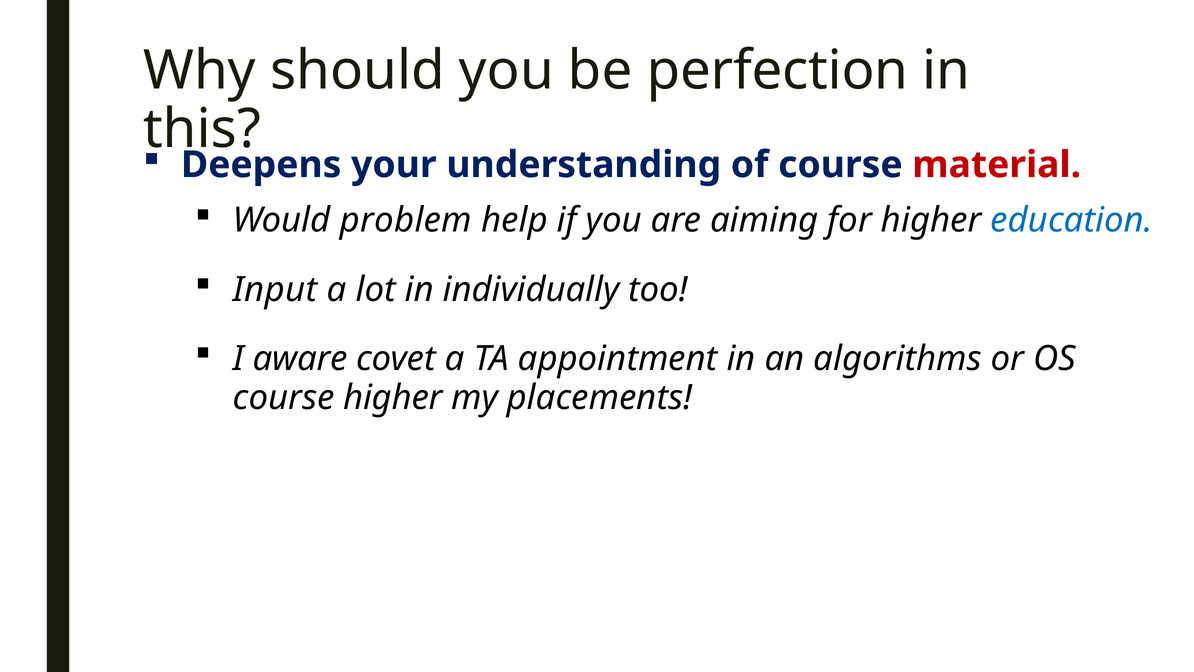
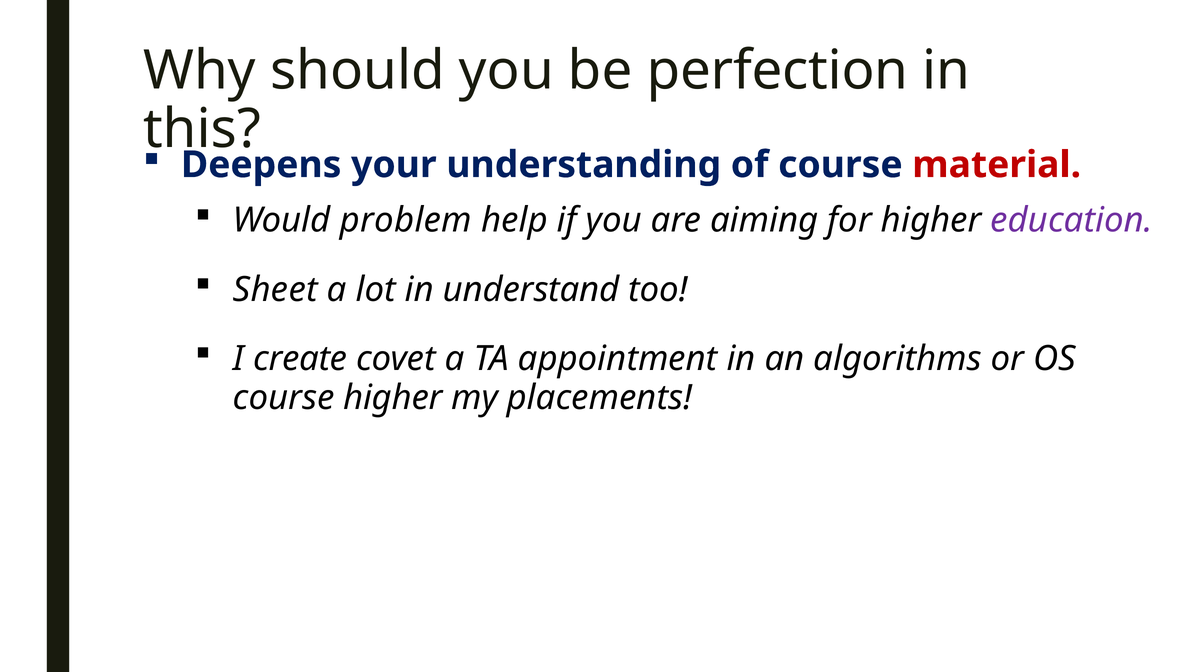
education colour: blue -> purple (1072, 220)
Input: Input -> Sheet (275, 289)
individually: individually -> understand (531, 289)
aware: aware -> create (300, 358)
